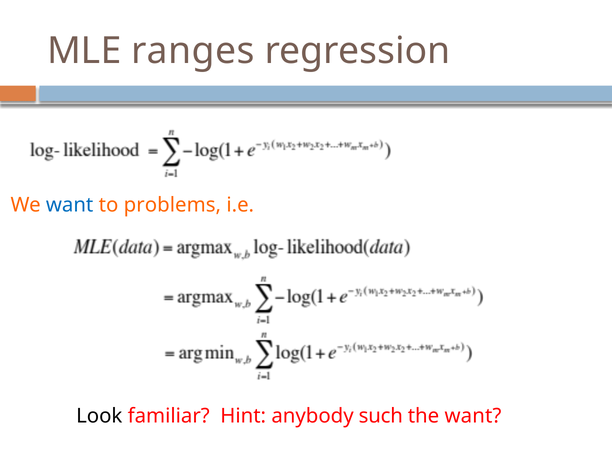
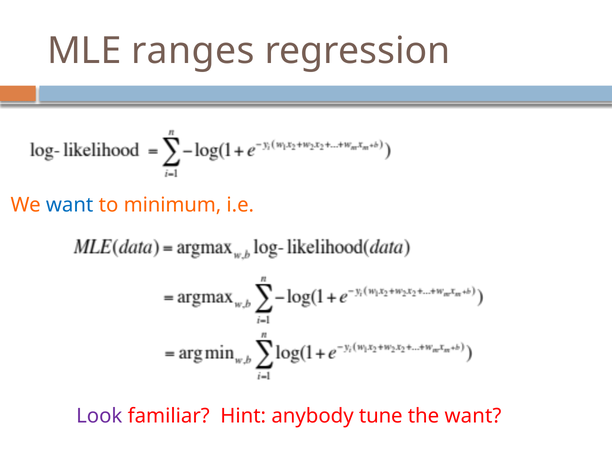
problems: problems -> minimum (172, 205)
Look colour: black -> purple (99, 416)
such: such -> tune (381, 416)
